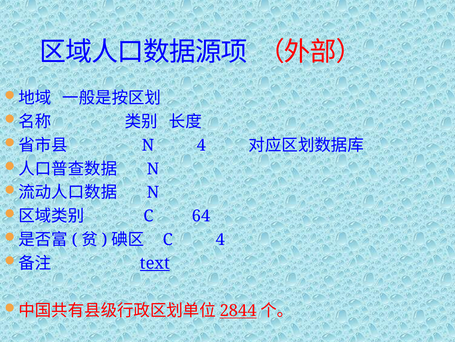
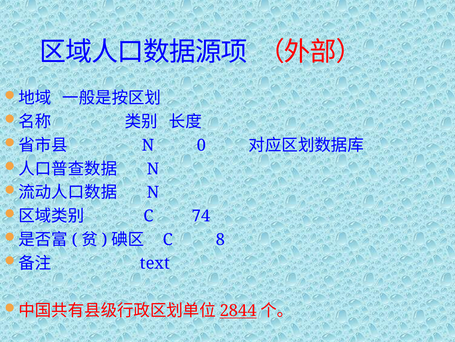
N 4: 4 -> 0 (201, 145)
64: 64 -> 74 (201, 216)
C 4: 4 -> 8 (220, 239)
text underline: present -> none (155, 263)
